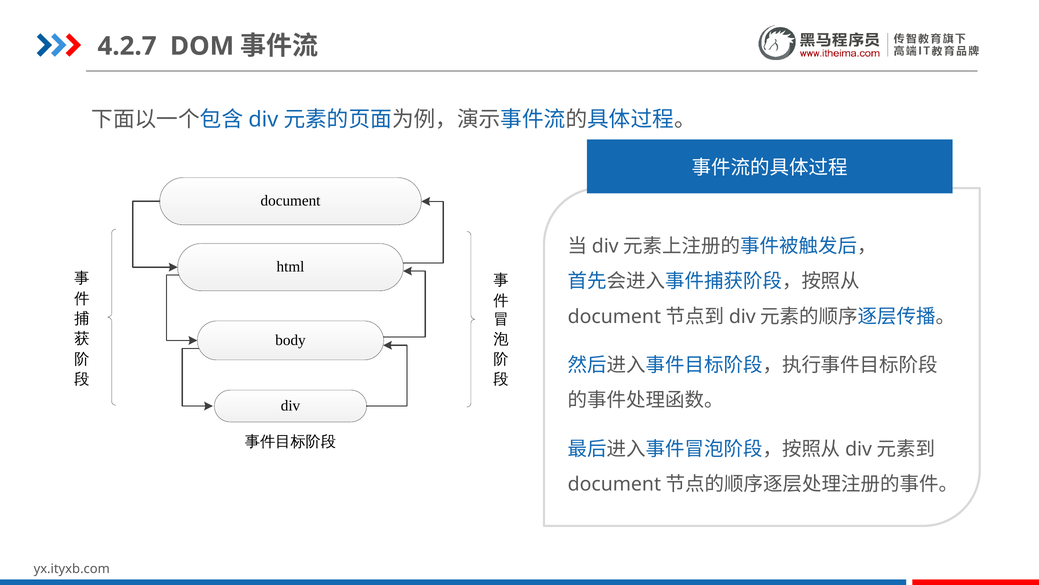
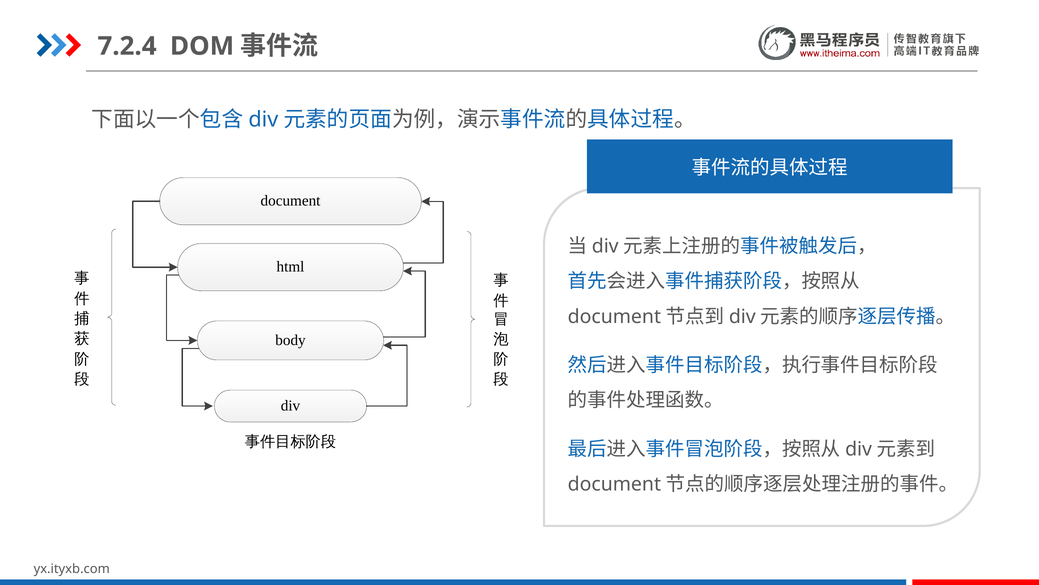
4.2.7: 4.2.7 -> 7.2.4 (127, 46)
